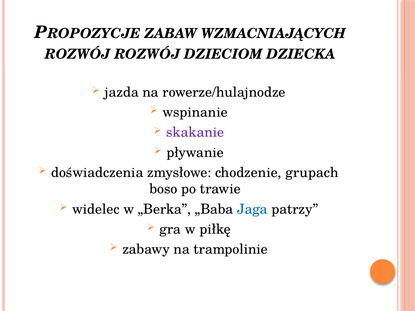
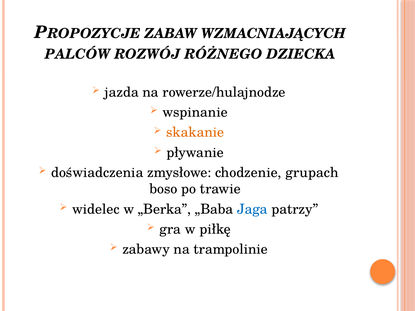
ROZWÓJ: ROZWÓJ -> PALCÓW (78, 54)
DZIECIOM: DZIECIOM -> RÓŻNEGO (223, 54)
skakanie colour: purple -> orange (195, 132)
